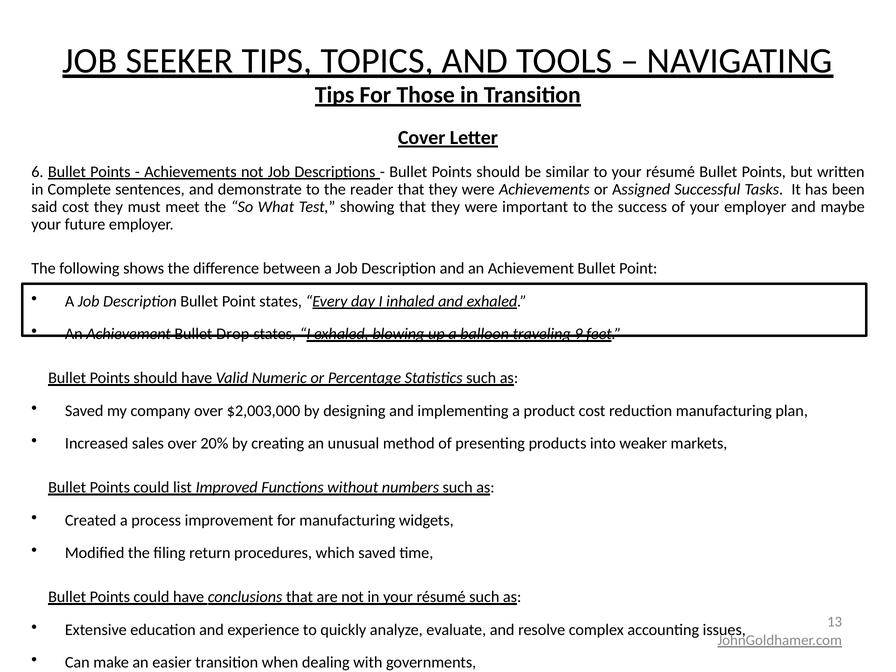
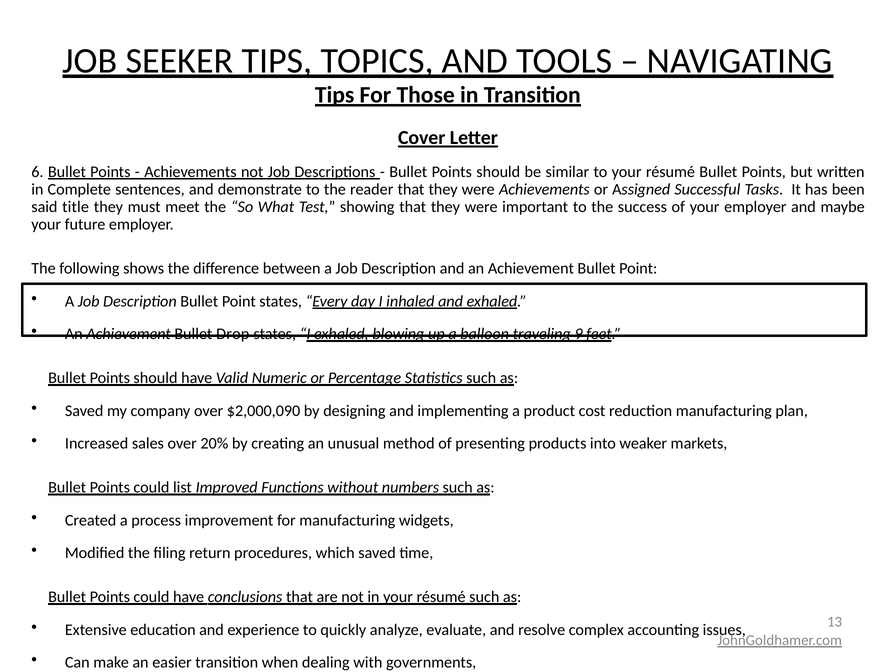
said cost: cost -> title (76, 207)
$2,003,000: $2,003,000 -> $2,000,090 (264, 411)
